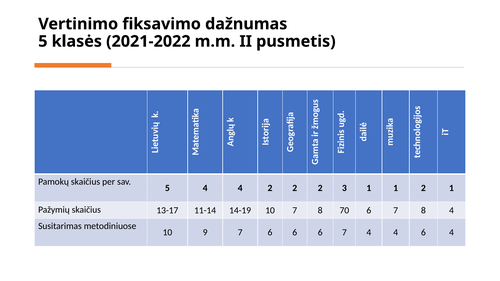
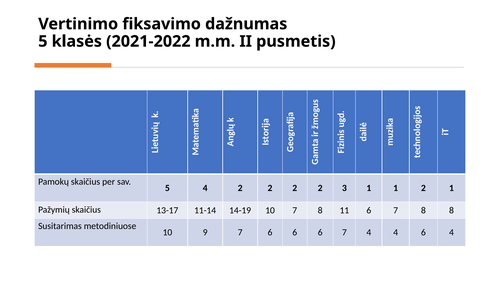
5 4 4: 4 -> 2 (240, 188)
70: 70 -> 11 (344, 211)
8 4: 4 -> 8 (451, 211)
